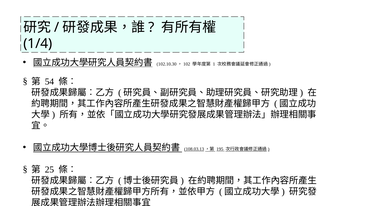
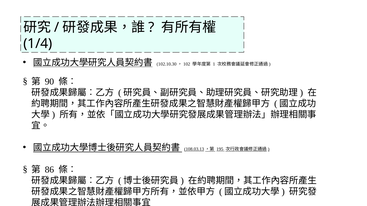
54: 54 -> 90 (49, 82)
25: 25 -> 86 (49, 170)
